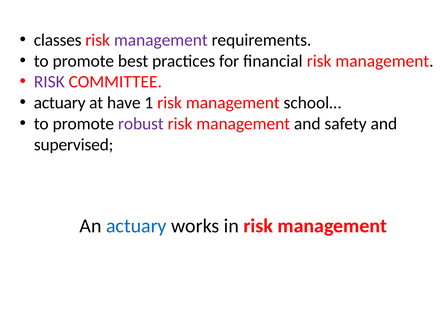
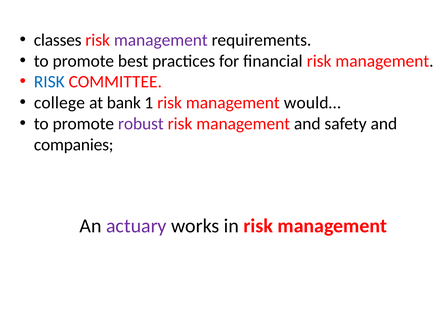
RISK colour: purple -> blue (49, 82)
actuary: actuary -> college (59, 103)
have: have -> bank (124, 103)
school…: school… -> would… (312, 103)
supervised: supervised -> companies (74, 145)
actuary colour: blue -> purple (136, 226)
